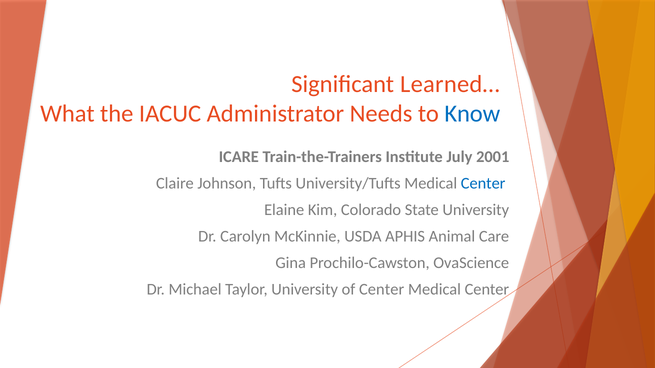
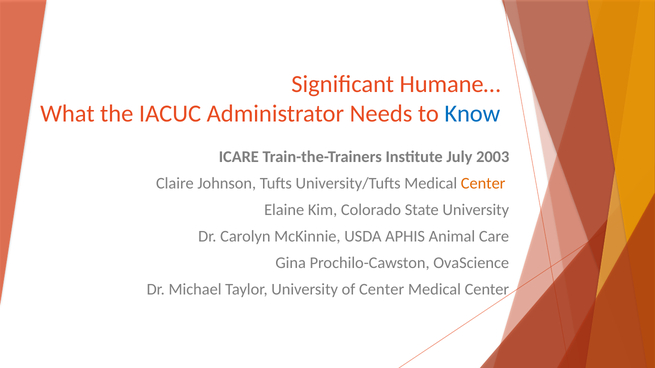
Learned…: Learned… -> Humane… (450, 84)
2001: 2001 -> 2003 (493, 157)
Center colour: blue -> orange (483, 184)
